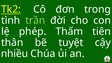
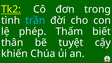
trần colour: light green -> light blue (35, 20)
tiên: tiên -> biết (102, 31)
nhiều: nhiều -> khiến (14, 54)
